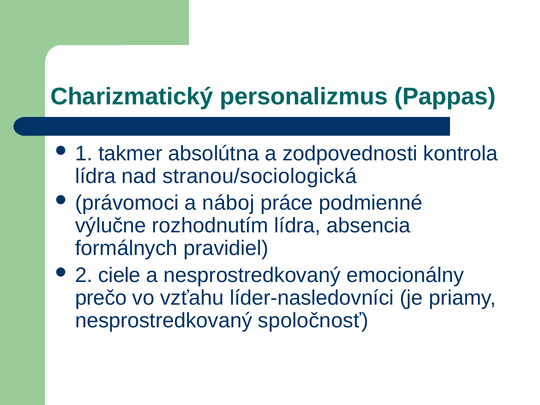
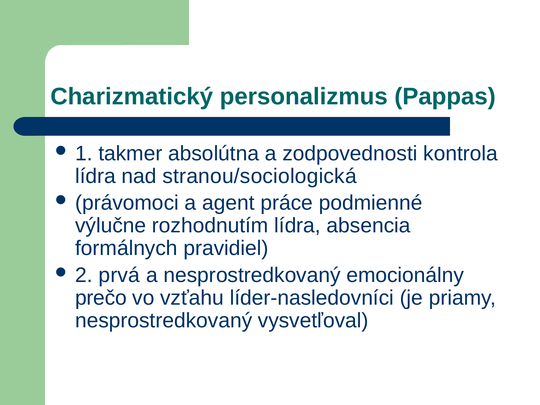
náboj: náboj -> agent (228, 203)
ciele: ciele -> prvá (119, 275)
spoločnosť: spoločnosť -> vysvetľoval (313, 321)
